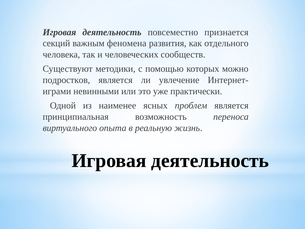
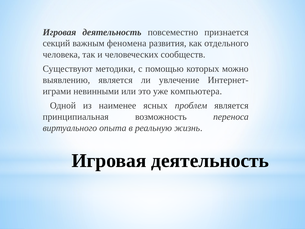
подростков: подростков -> выявлению (66, 80)
практически: практически -> компьютера (196, 91)
